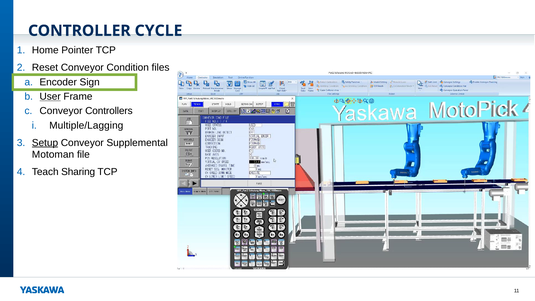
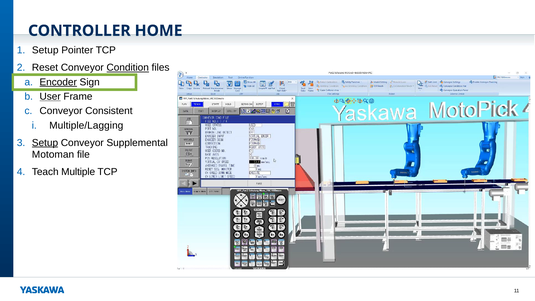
CYCLE: CYCLE -> HOME (159, 31)
Home: Home -> Setup (45, 50)
Condition underline: none -> present (128, 68)
Encoder underline: none -> present (58, 82)
Controllers: Controllers -> Consistent (109, 111)
Sharing: Sharing -> Multiple (78, 172)
